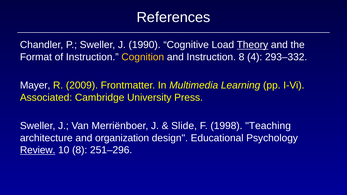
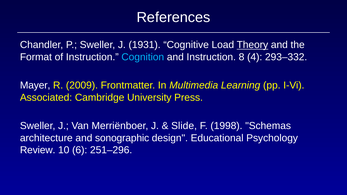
1990: 1990 -> 1931 (145, 45)
Cognition colour: yellow -> light blue (143, 57)
Teaching: Teaching -> Schemas (268, 126)
organization: organization -> sonographic (122, 138)
Review underline: present -> none (38, 150)
10 8: 8 -> 6 (80, 150)
